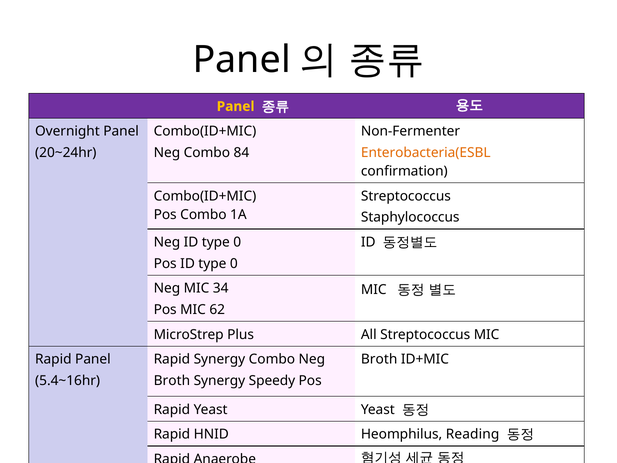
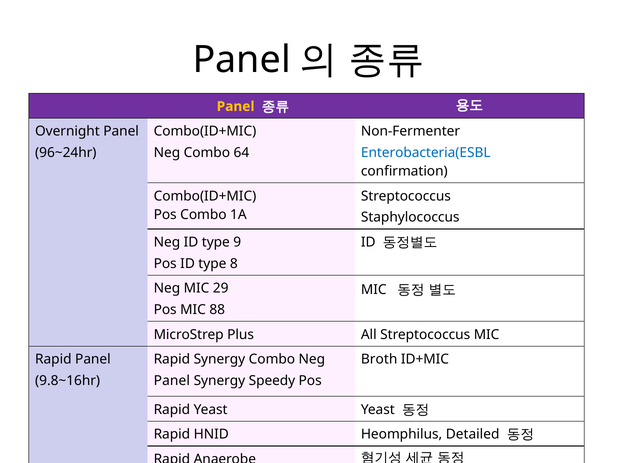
20~24hr: 20~24hr -> 96~24hr (66, 152)
84: 84 -> 64 (241, 152)
Enterobacteria(ESBL colour: orange -> blue (426, 152)
Neg ID type 0: 0 -> 9 (237, 242)
Pos ID type 0: 0 -> 8 (234, 263)
34: 34 -> 29 (221, 288)
62: 62 -> 88 (217, 310)
5.4~16hr: 5.4~16hr -> 9.8~16hr (68, 381)
Broth: Broth -> Panel (172, 381)
Reading: Reading -> Detailed (473, 434)
